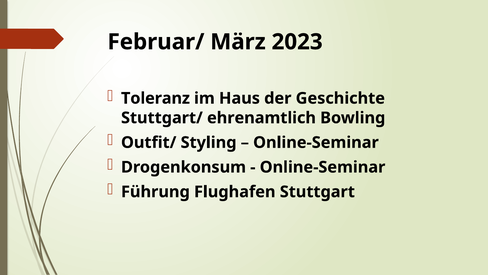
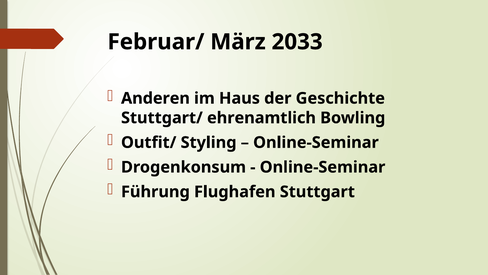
2023: 2023 -> 2033 (297, 42)
Toleranz: Toleranz -> Anderen (155, 98)
